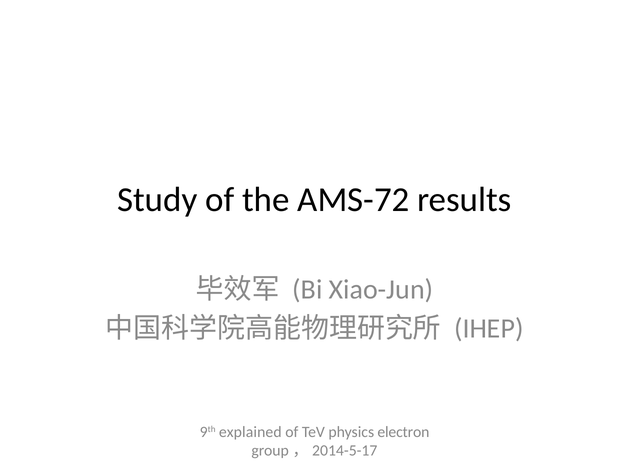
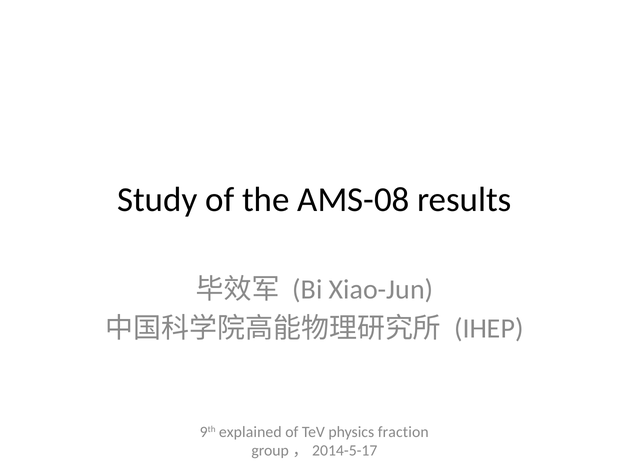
AMS-72: AMS-72 -> AMS-08 (353, 200)
electron: electron -> fraction (403, 432)
